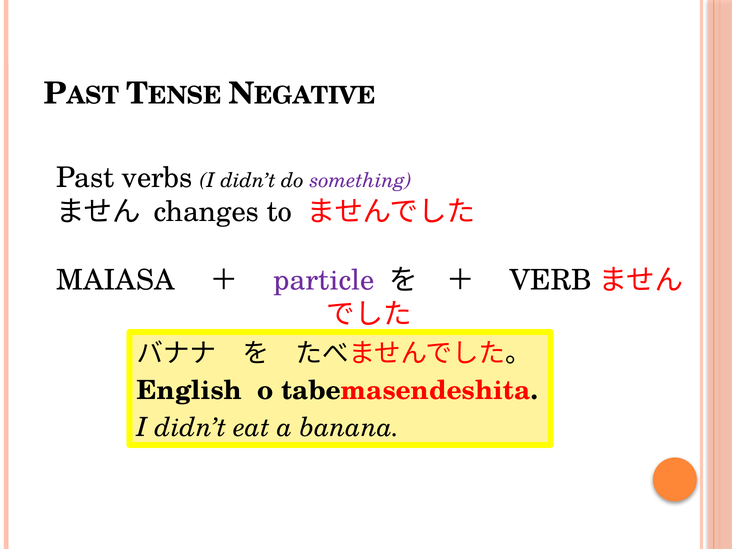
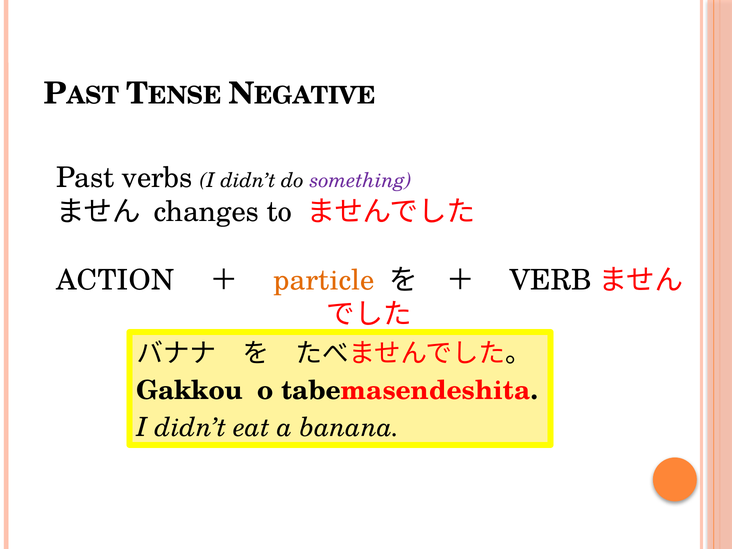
MAIASA: MAIASA -> ACTION (115, 280)
particle colour: purple -> orange (324, 280)
English: English -> Gakkou (190, 390)
